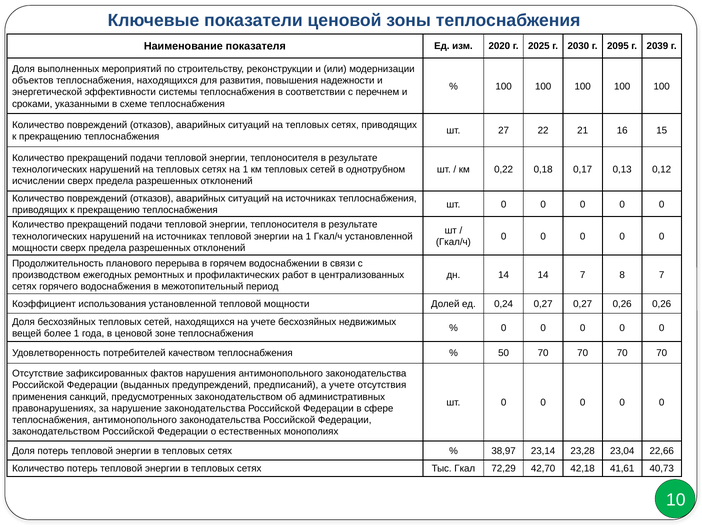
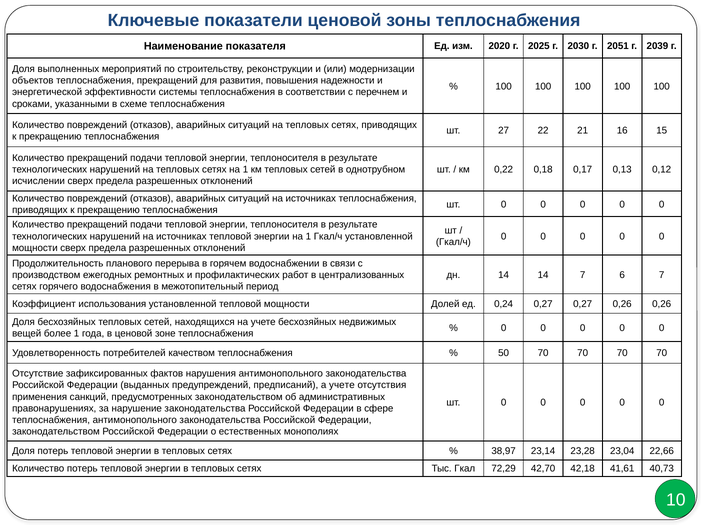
2095: 2095 -> 2051 (618, 46)
теплоснабжения находящихся: находящихся -> прекращений (167, 80)
8: 8 -> 6 (622, 275)
